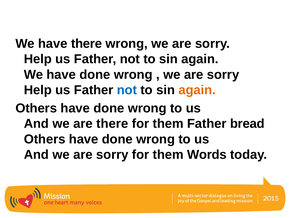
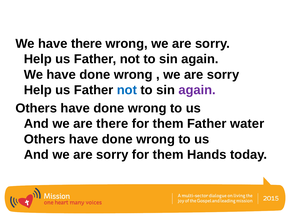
again colour: orange -> purple (197, 90)
bread: bread -> water (247, 123)
Words: Words -> Hands (207, 154)
